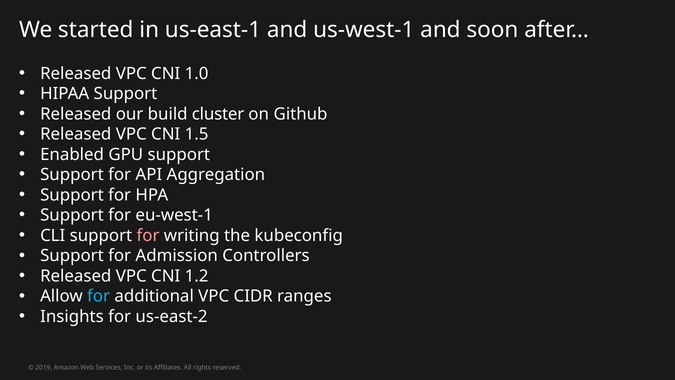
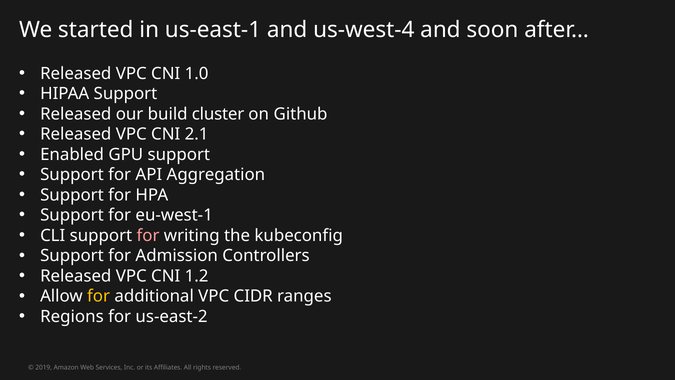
us-west-1: us-west-1 -> us-west-4 (364, 30)
1.5: 1.5 -> 2.1 (197, 134)
for colour: light blue -> yellow (99, 296)
Insights: Insights -> Regions (72, 316)
